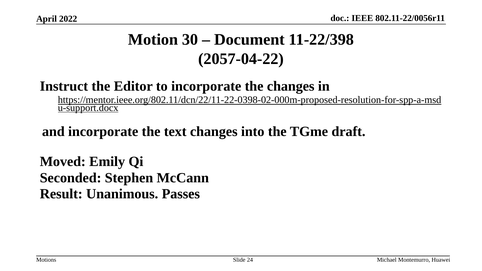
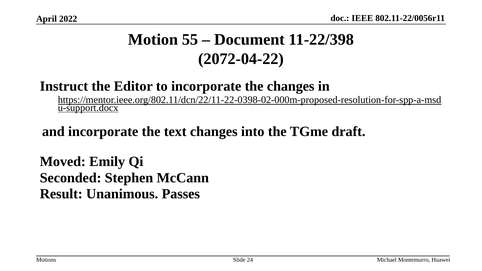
30: 30 -> 55 (190, 40)
2057-04-22: 2057-04-22 -> 2072-04-22 (241, 59)
